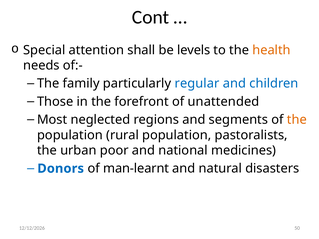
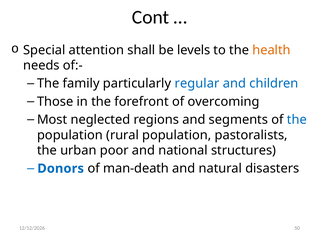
unattended: unattended -> overcoming (224, 102)
the colour: orange -> blue (297, 120)
medicines: medicines -> structures (244, 151)
man-learnt: man-learnt -> man-death (136, 169)
